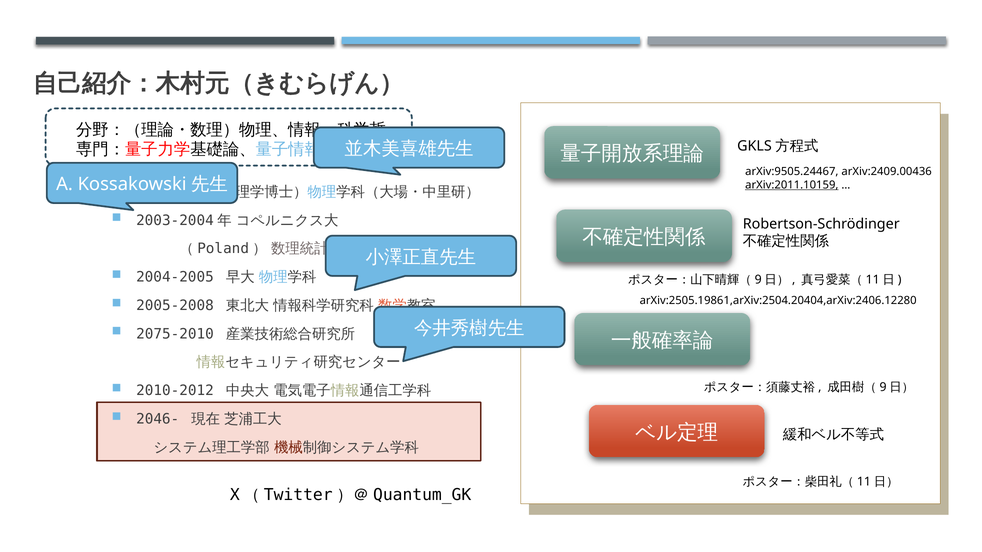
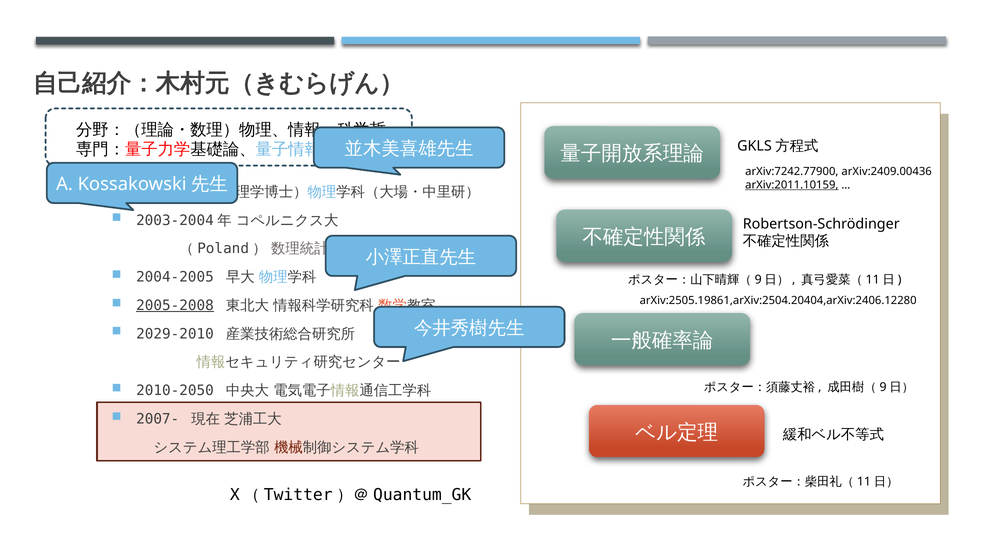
arXiv:9505.24467: arXiv:9505.24467 -> arXiv:7242.77900 (792, 171)
2005-2008 underline: none -> present (175, 306)
2075-2010: 2075-2010 -> 2029-2010 (175, 334)
2010-2012: 2010-2012 -> 2010-2050 (175, 391)
2046-: 2046- -> 2007- (158, 419)
